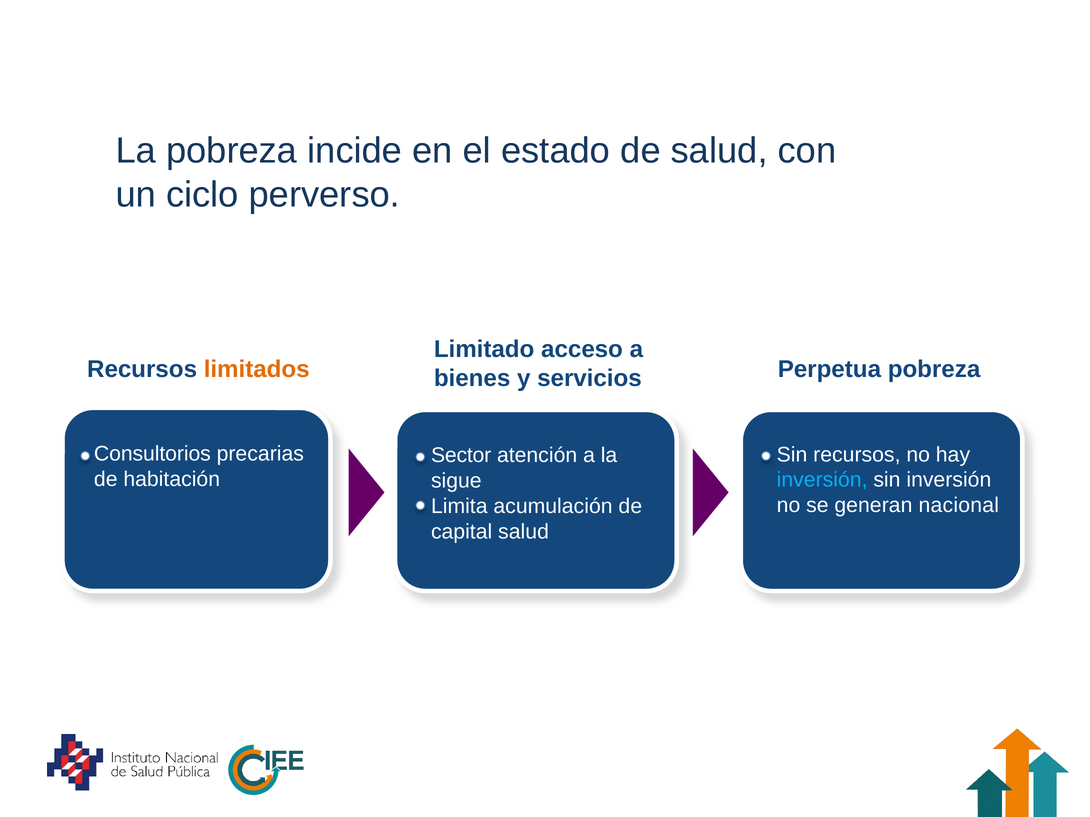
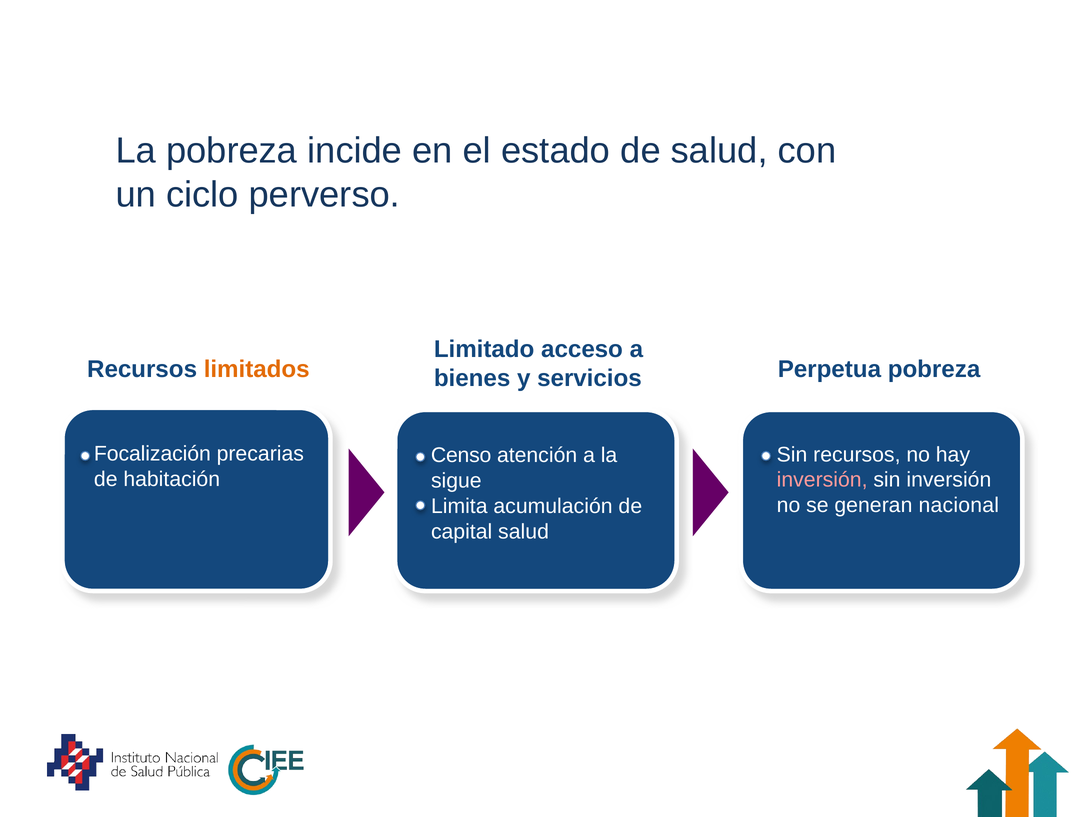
Consultorios: Consultorios -> Focalización (152, 454)
Sector: Sector -> Censo (461, 456)
inversión colour: light blue -> pink (822, 480)
